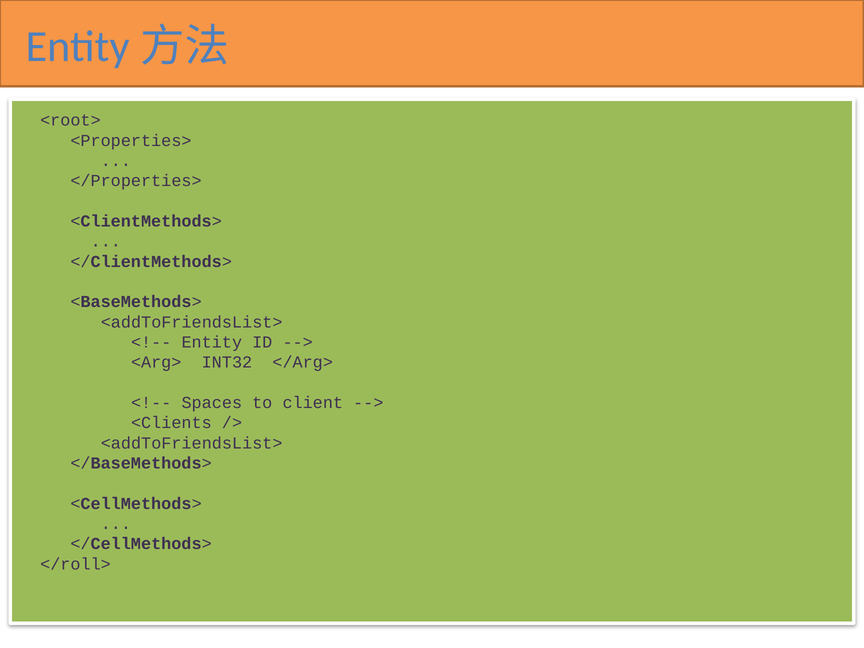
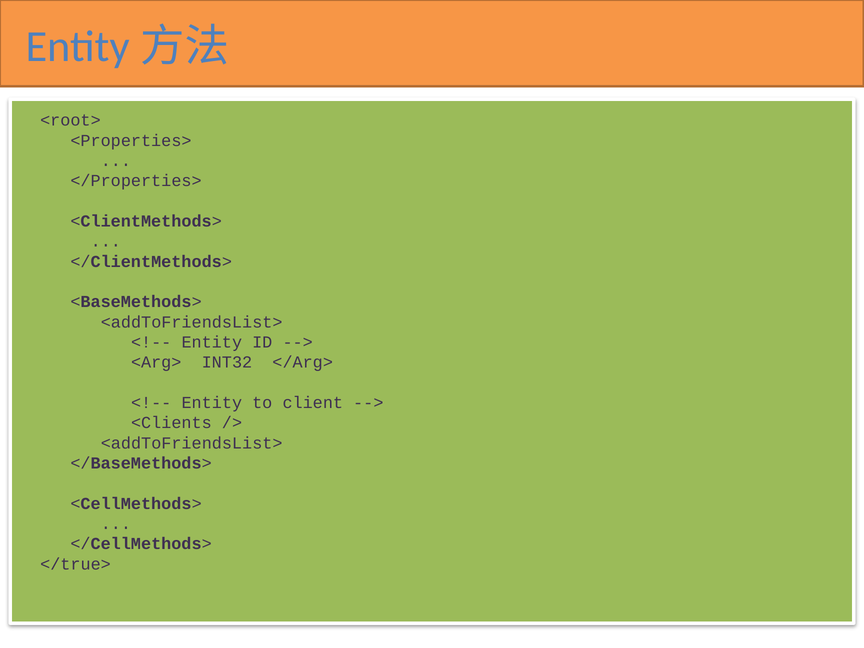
Spaces: Spaces -> Entity (212, 403)
</roll>: </roll> -> </true> (75, 564)
